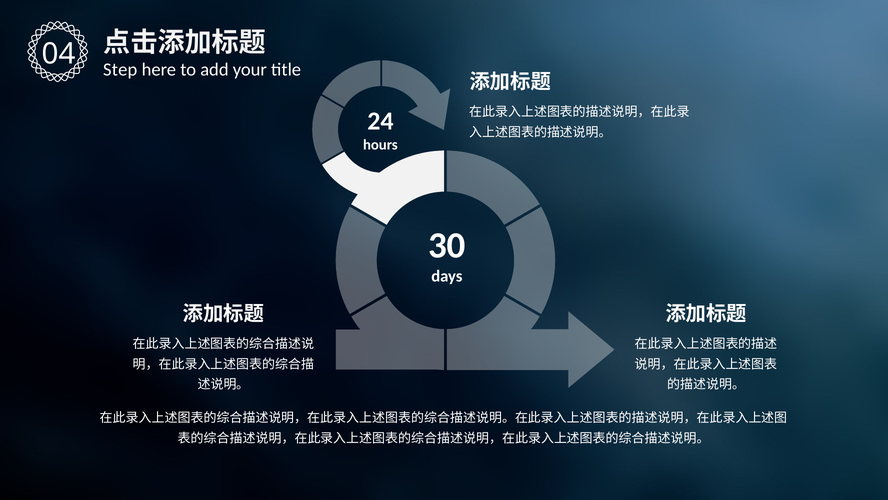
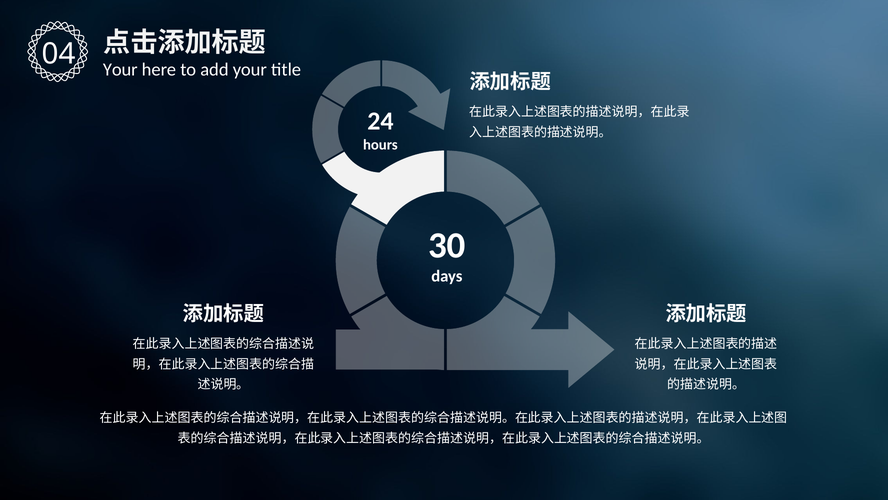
Step: Step -> Your (120, 70)
